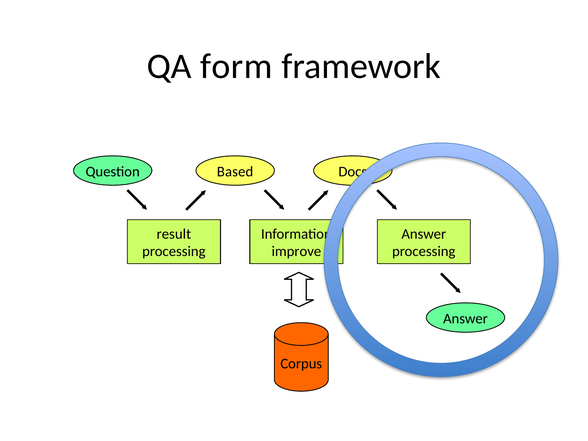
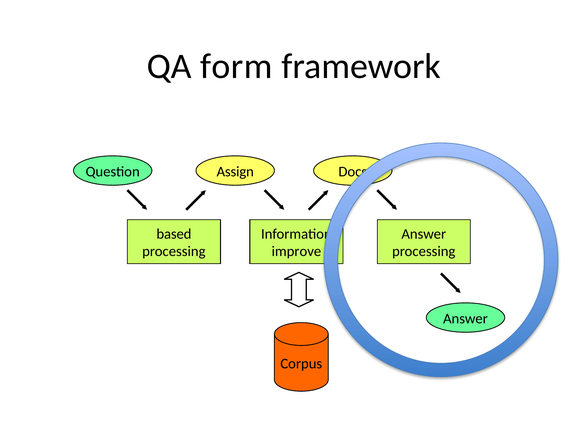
Based: Based -> Assign (235, 172)
result: result -> based (174, 234)
